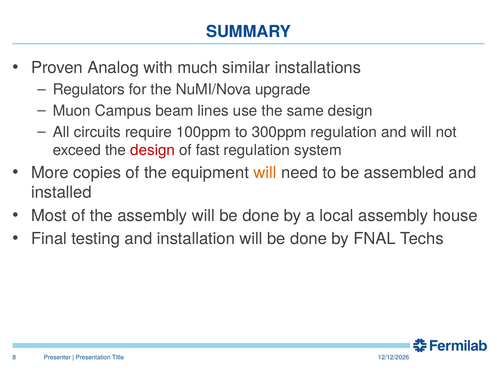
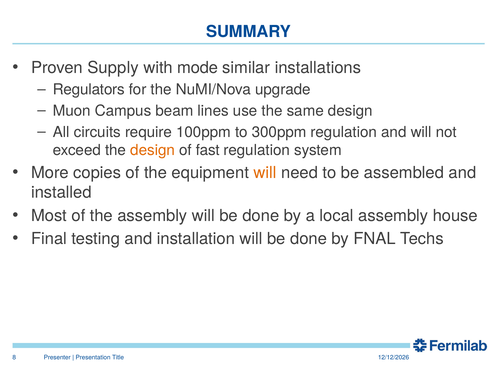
Analog: Analog -> Supply (113, 68)
much: much -> mode (198, 68)
design colour: red -> orange (153, 150)
